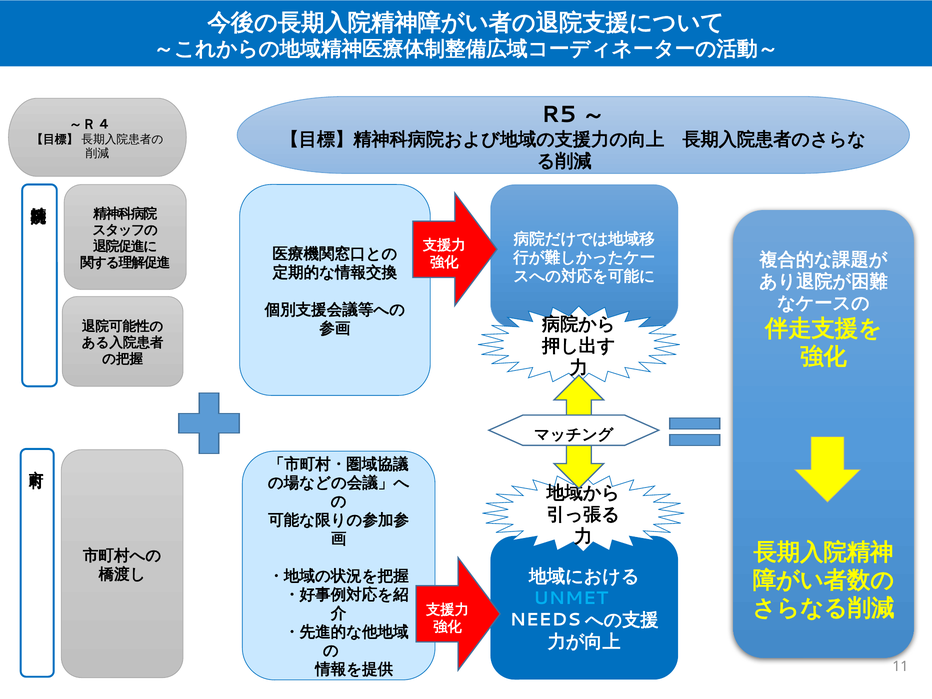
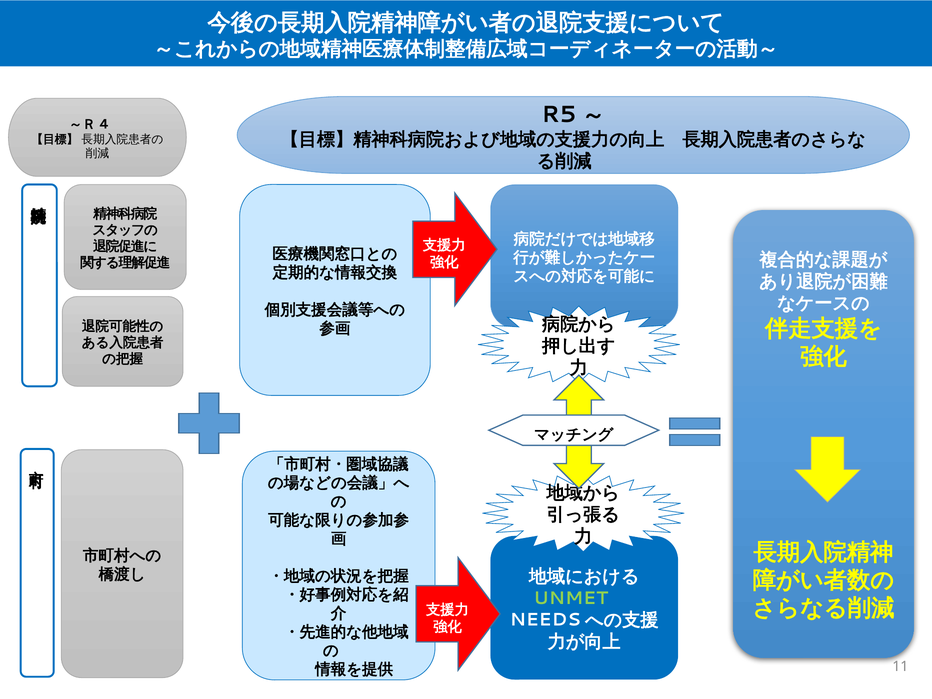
UNMET colour: light blue -> light green (571, 598)
